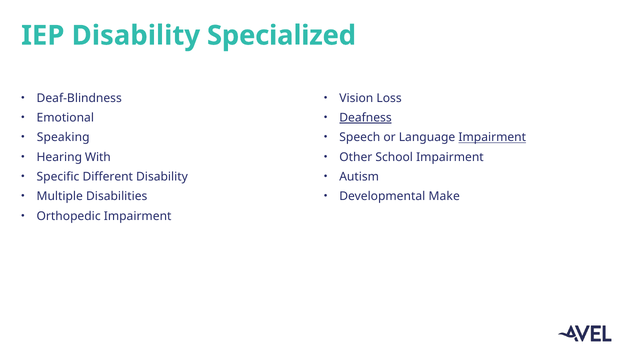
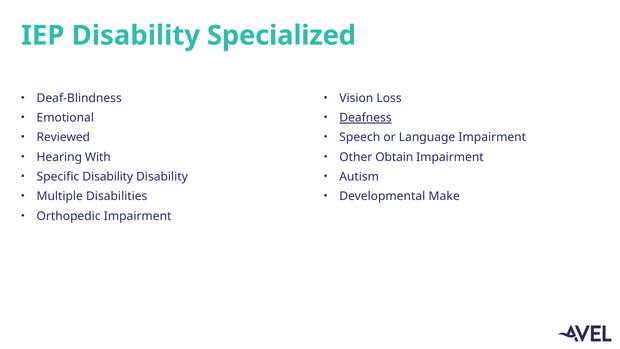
Speaking: Speaking -> Reviewed (63, 137)
Impairment underline: present -> none (492, 137)
School: School -> Obtain (394, 157)
Specific Different: Different -> Disability (108, 177)
